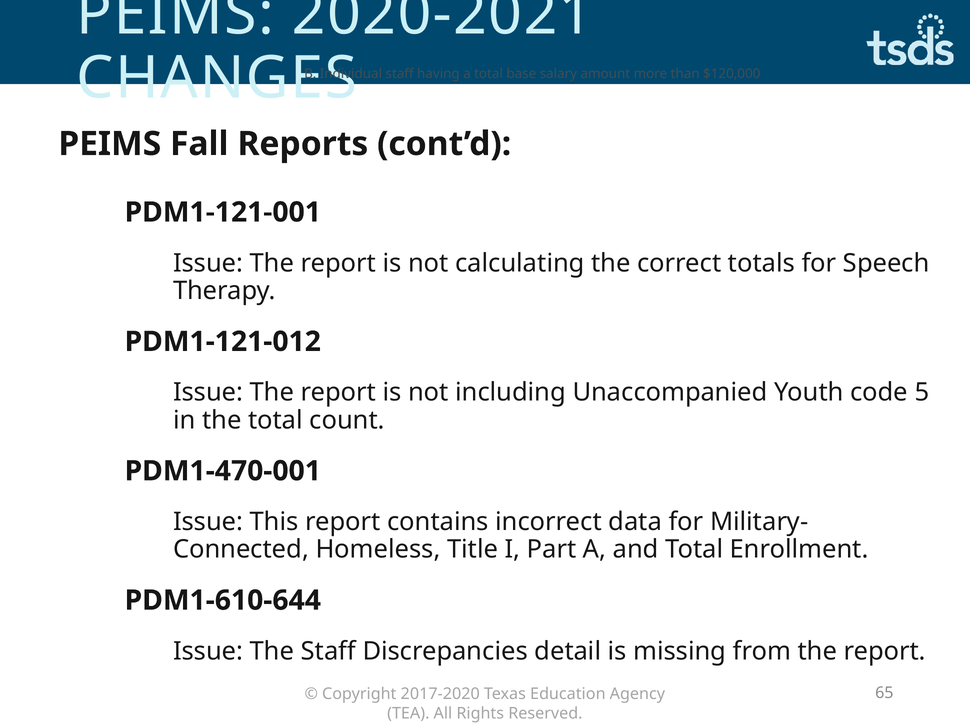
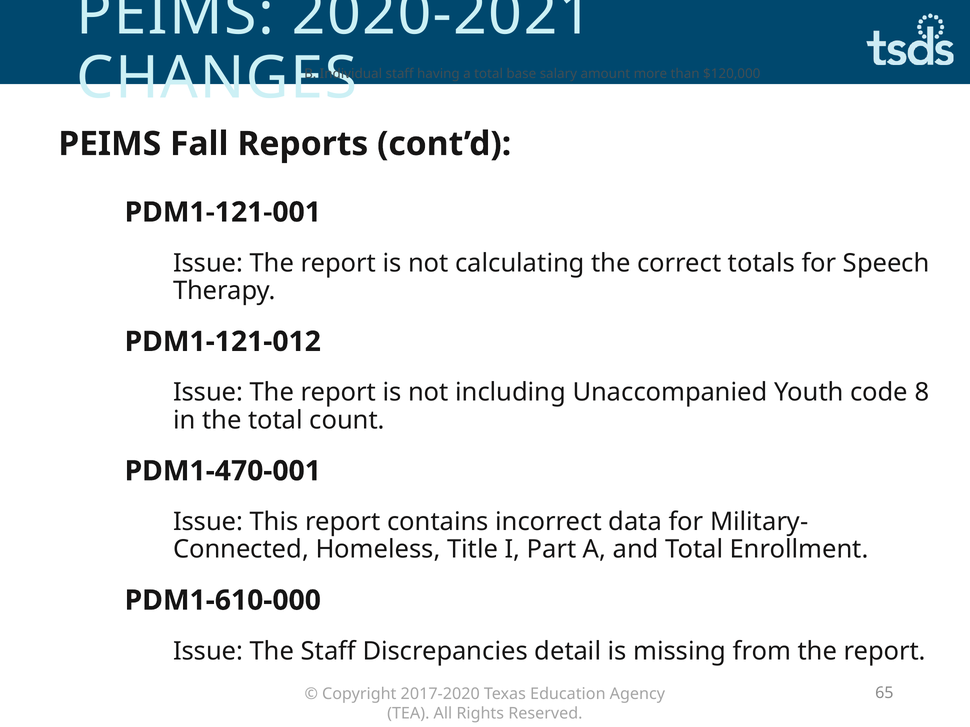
5: 5 -> 8 (922, 393)
PDM1-610-644: PDM1-610-644 -> PDM1-610-000 (223, 601)
